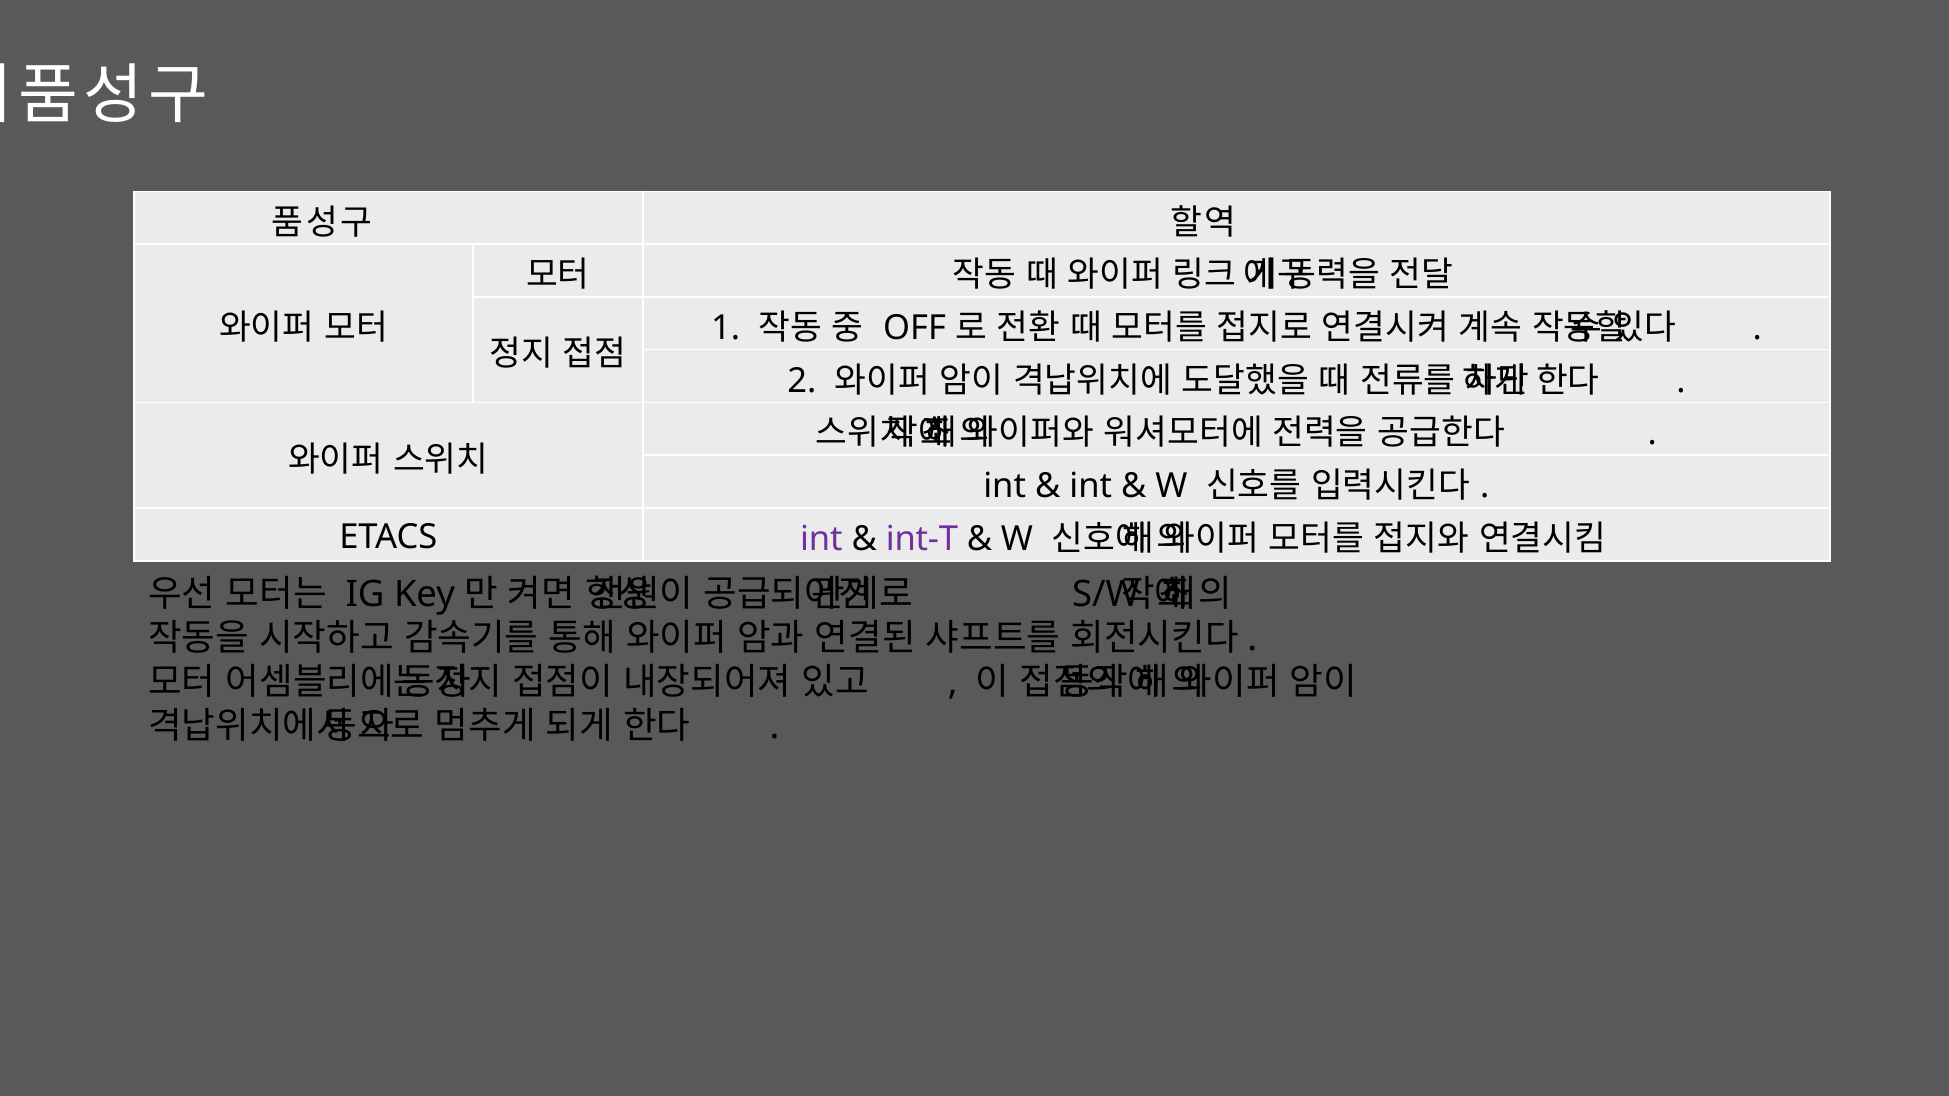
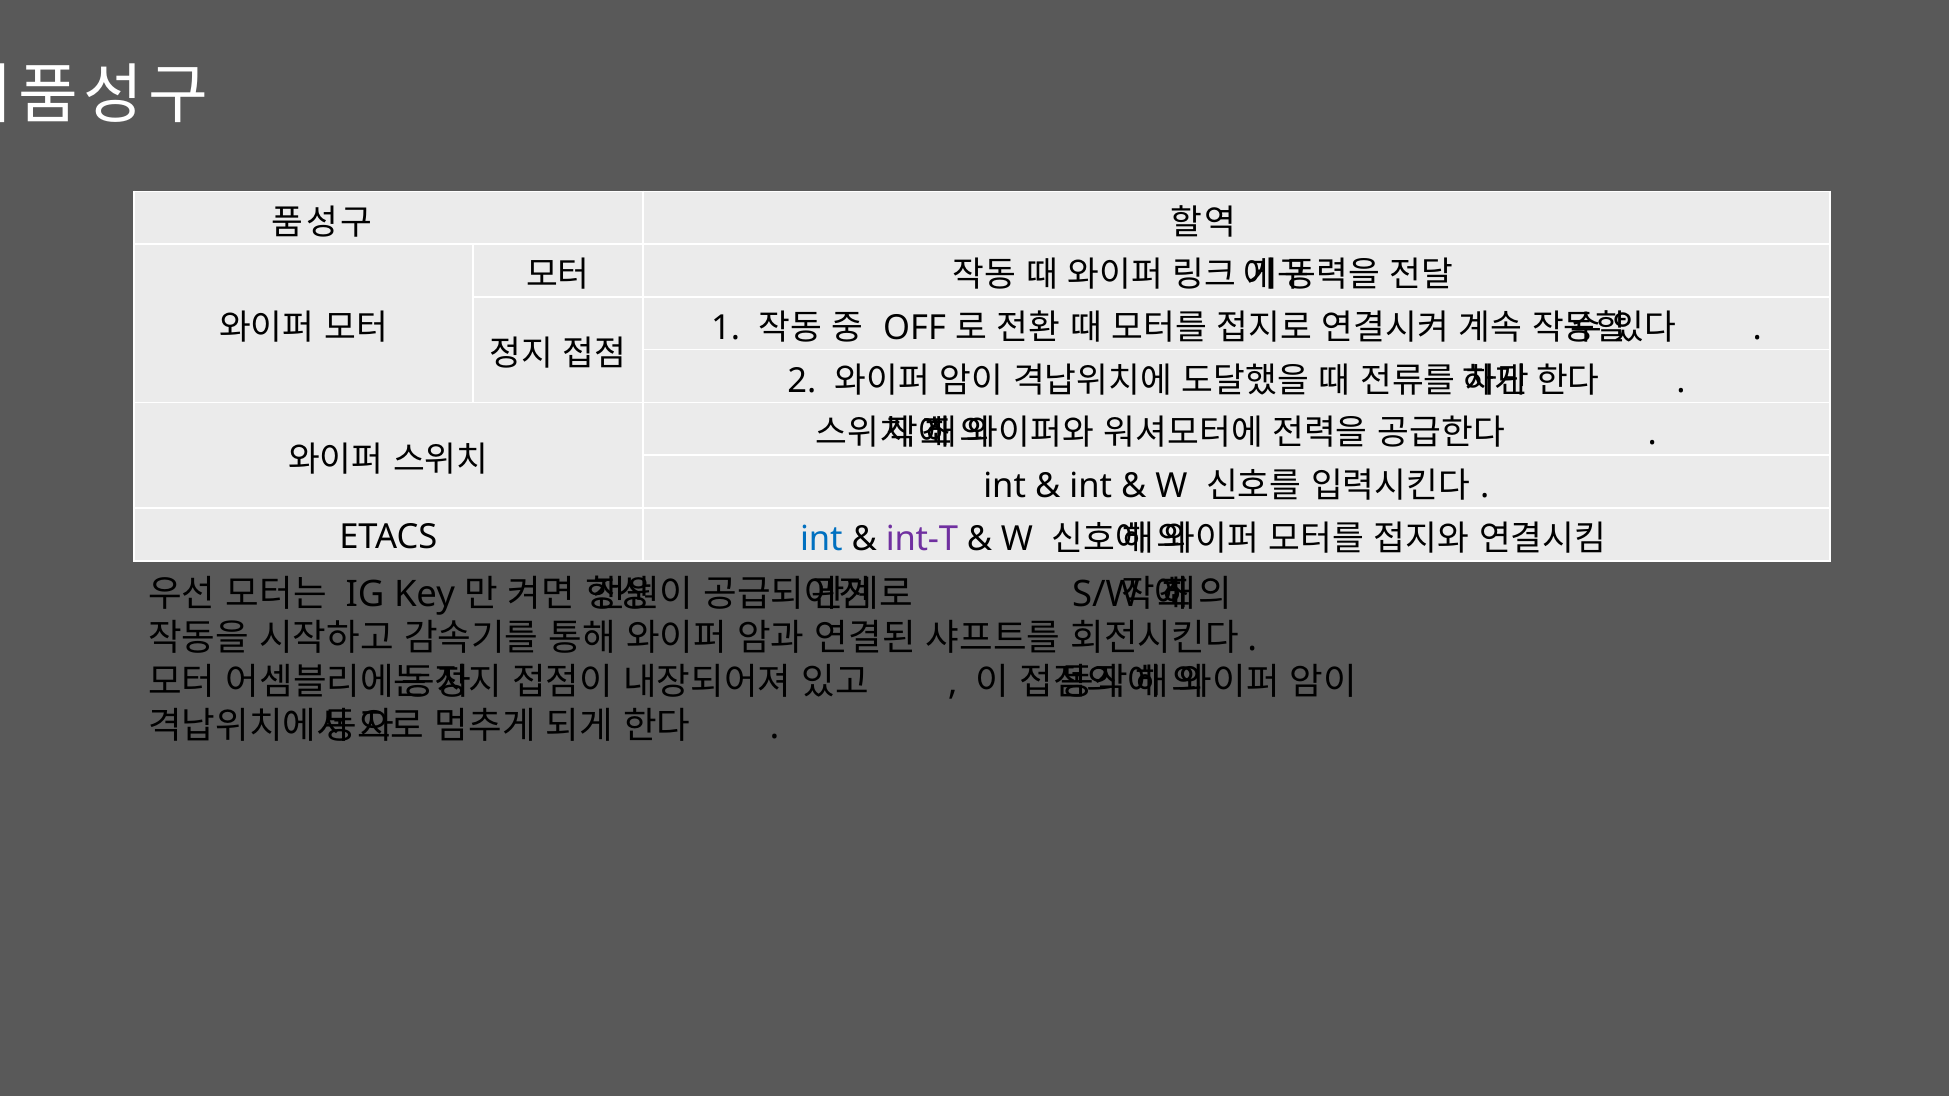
int colour: purple -> blue (821, 539)
